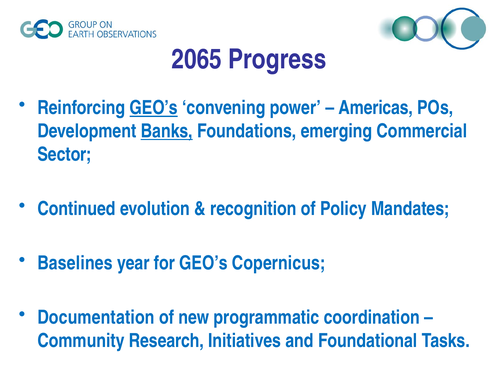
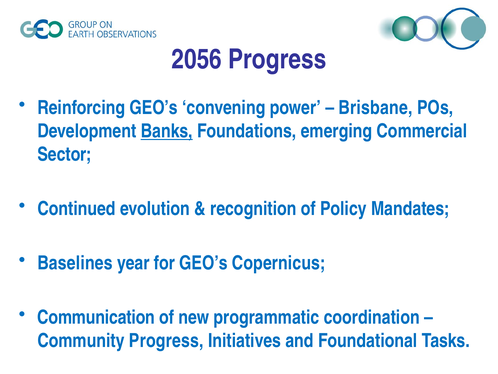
2065: 2065 -> 2056 (197, 59)
GEO’s underline: present -> none (154, 108)
Americas: Americas -> Brisbane (376, 108)
Documentation: Documentation -> Communication (96, 317)
Community Research: Research -> Progress (166, 340)
